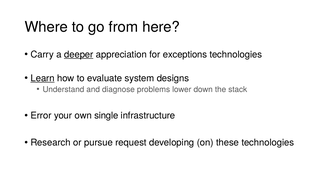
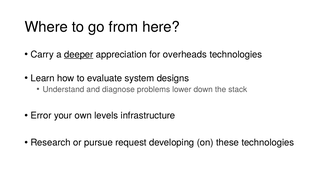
exceptions: exceptions -> overheads (185, 54)
Learn underline: present -> none (43, 78)
single: single -> levels (106, 116)
